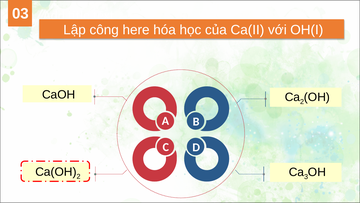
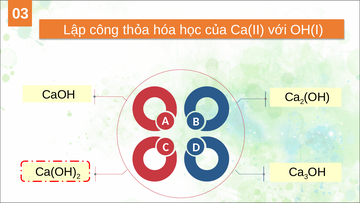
here: here -> thỏa (136, 30)
